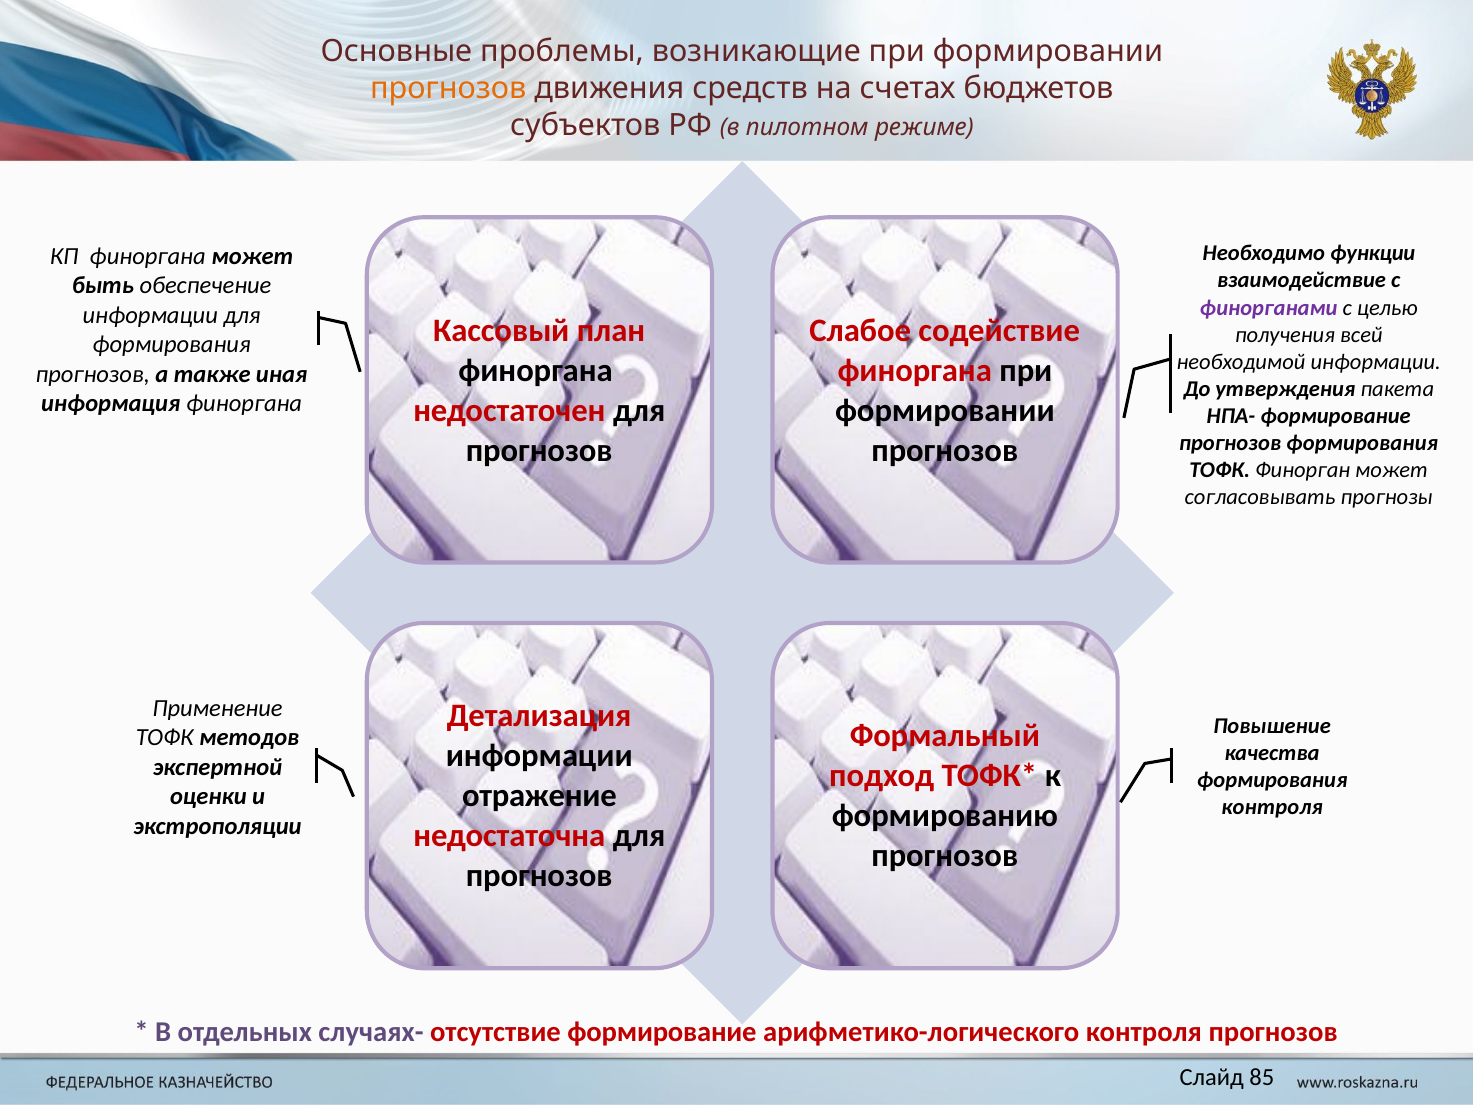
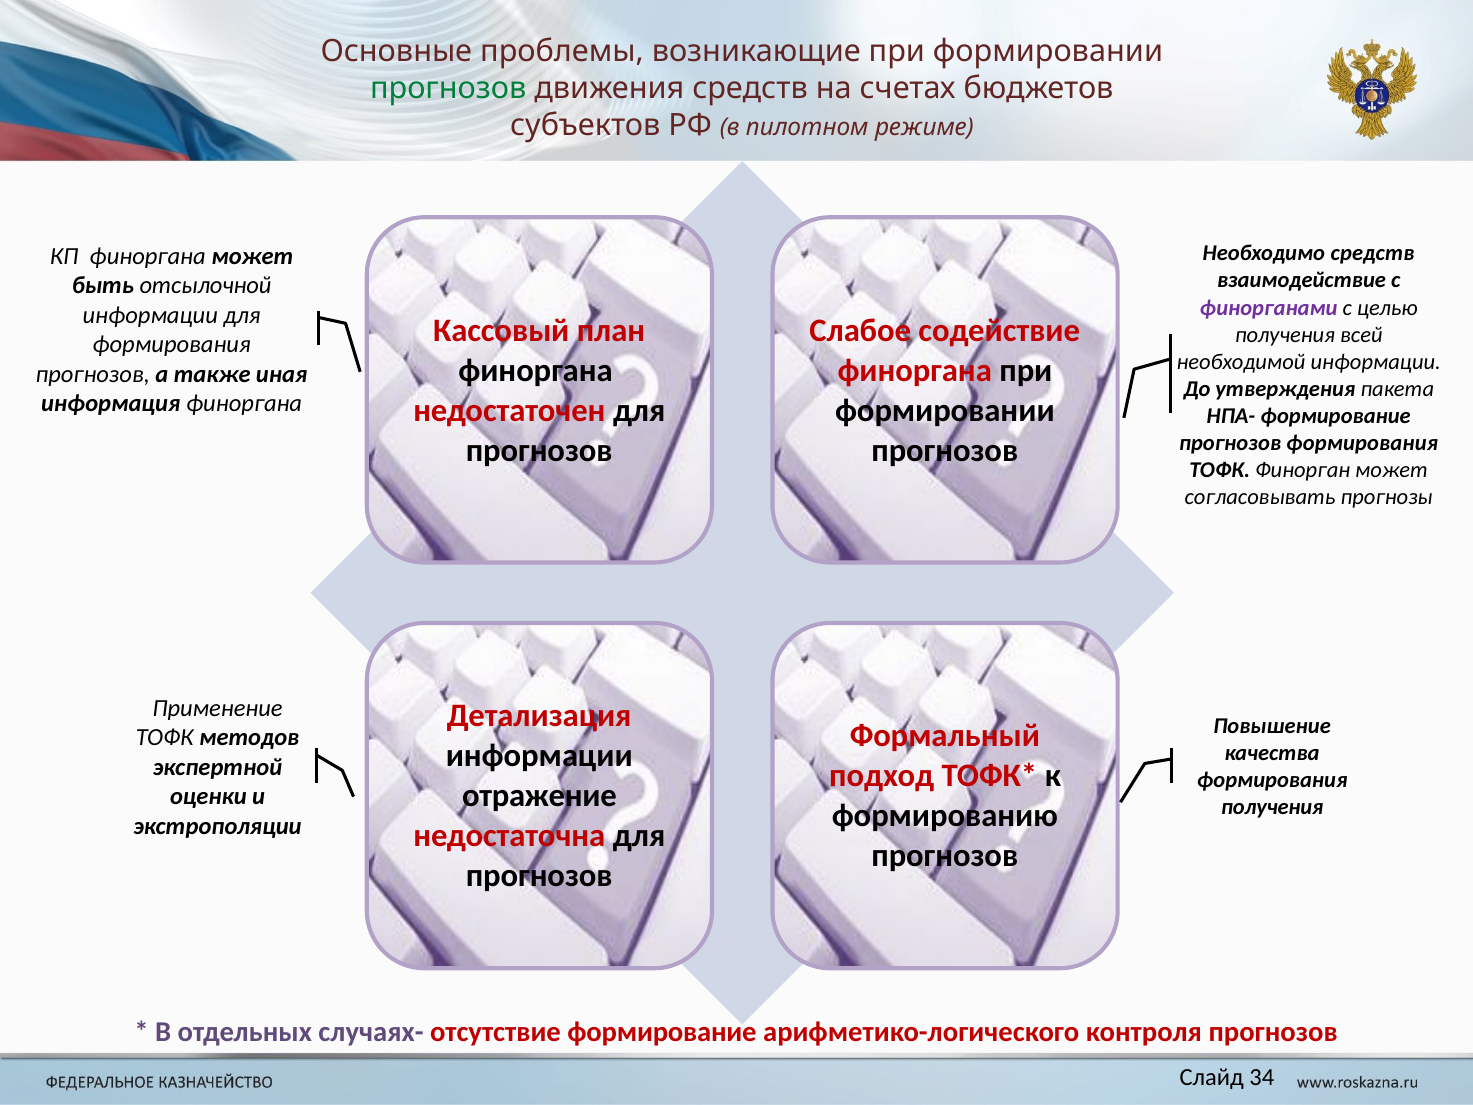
прогнозов colour: orange -> green (448, 88)
Необходимо функции: функции -> средств (1373, 253)
обеспечение: обеспечение -> отсылочной (206, 285)
контроля: контроля -> получения (1272, 807)
85: 85 -> 34 (1262, 1077)
